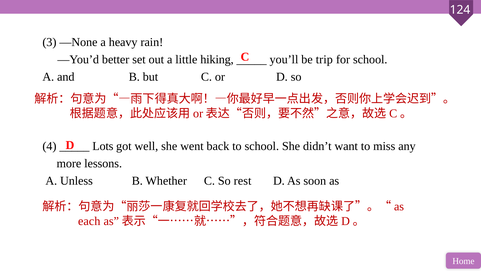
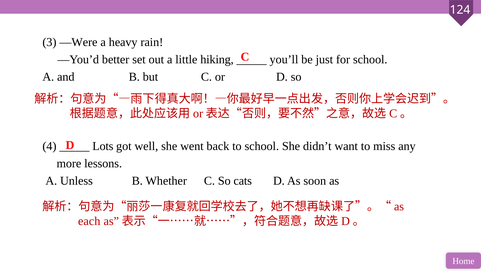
—None: —None -> —Were (78, 42)
trip: trip -> just (324, 59)
rest: rest -> cats (243, 181)
